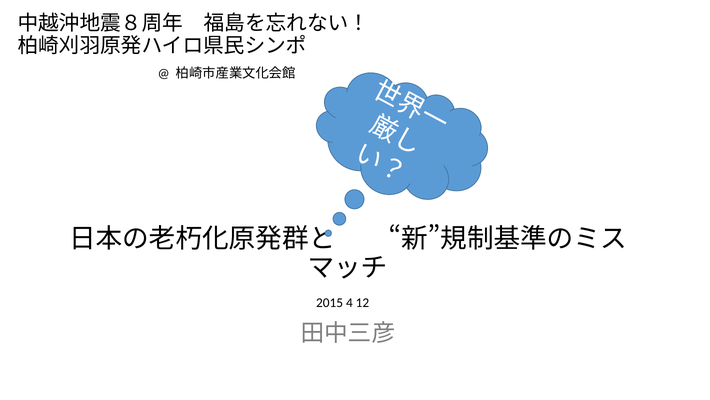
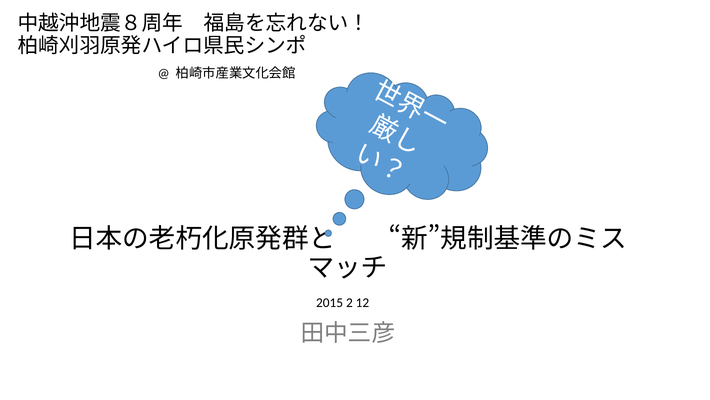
4: 4 -> 2 (349, 302)
